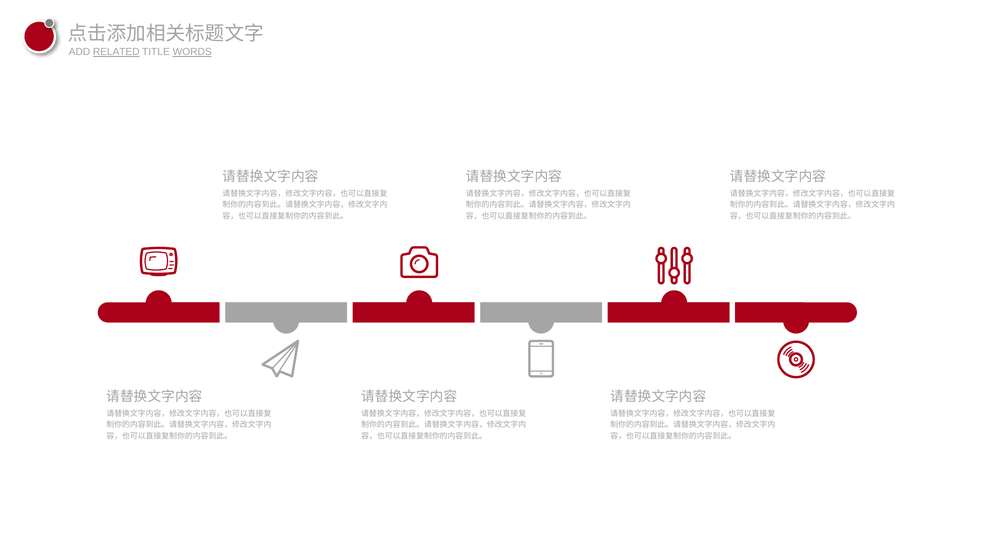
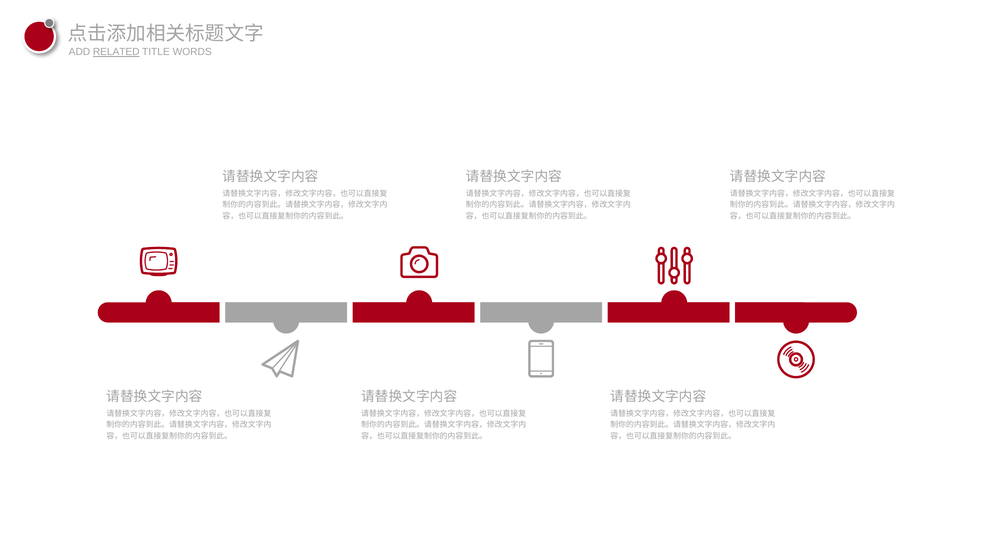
WORDS underline: present -> none (192, 52)
